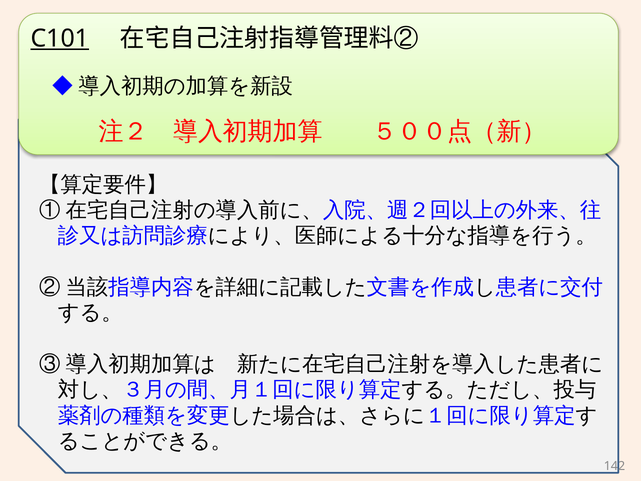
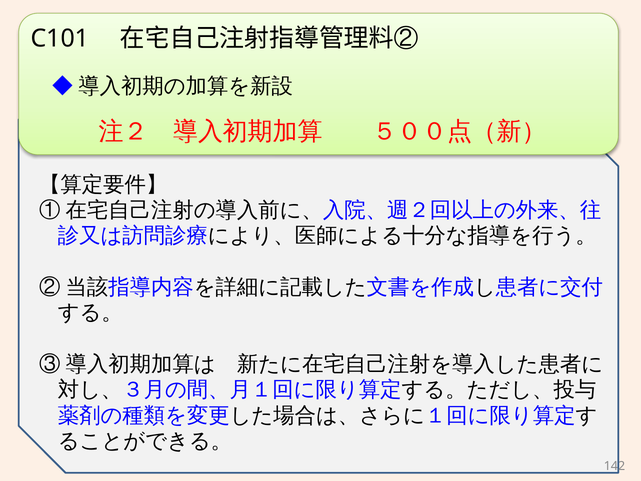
C101 underline: present -> none (60, 39)
